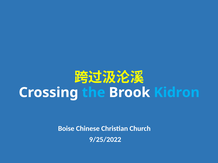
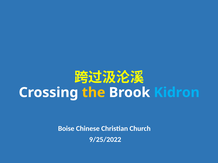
the colour: light blue -> yellow (94, 93)
